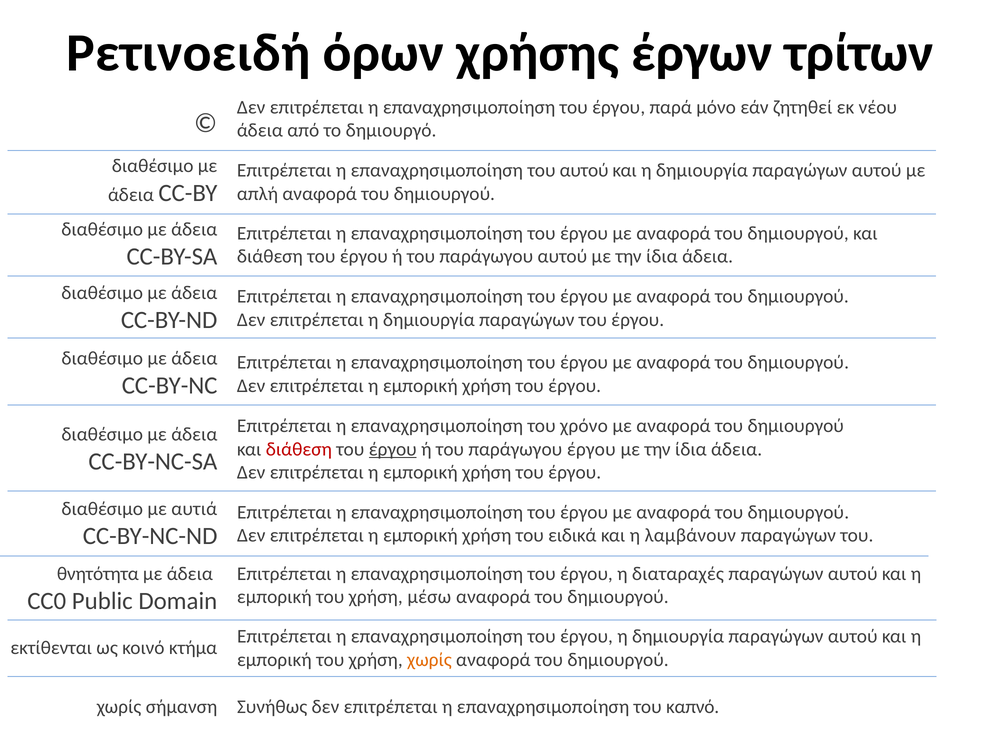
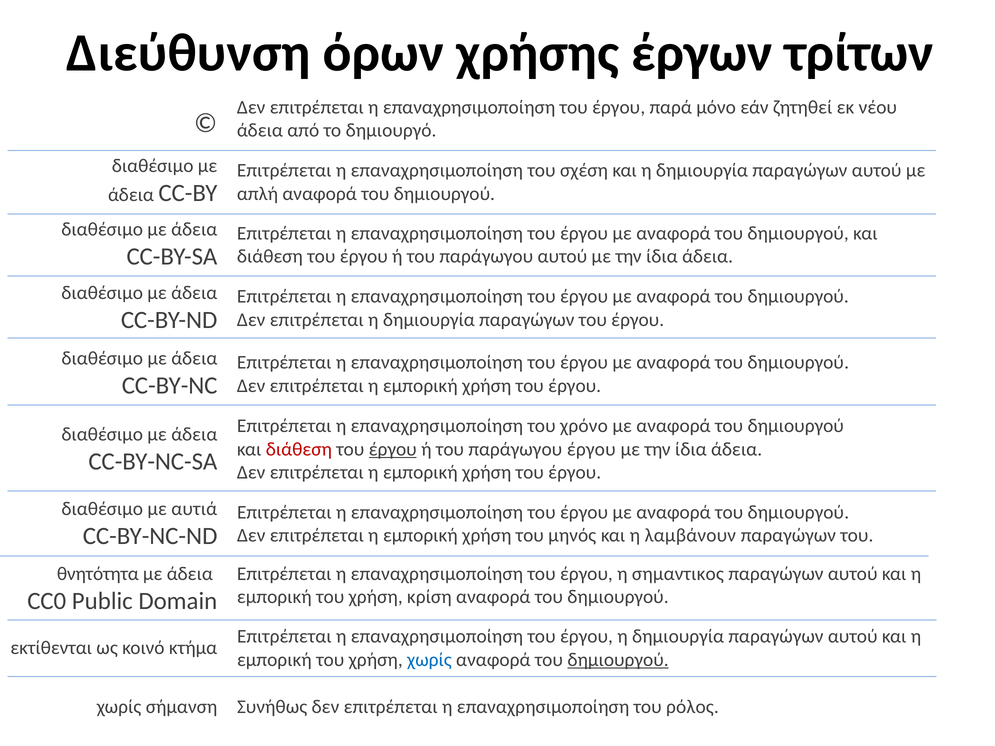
Ρετινοειδή: Ρετινοειδή -> Διεύθυνση (189, 53)
του αυτού: αυτού -> σχέση (584, 171)
ειδικά: ειδικά -> μηνός (572, 536)
διαταραχές: διαταραχές -> σημαντικος (678, 574)
μέσω: μέσω -> κρίση (429, 597)
χωρίς colour: orange -> blue (429, 660)
δημιουργού underline: none -> present (618, 660)
καπνό: καπνό -> ρόλος (692, 707)
